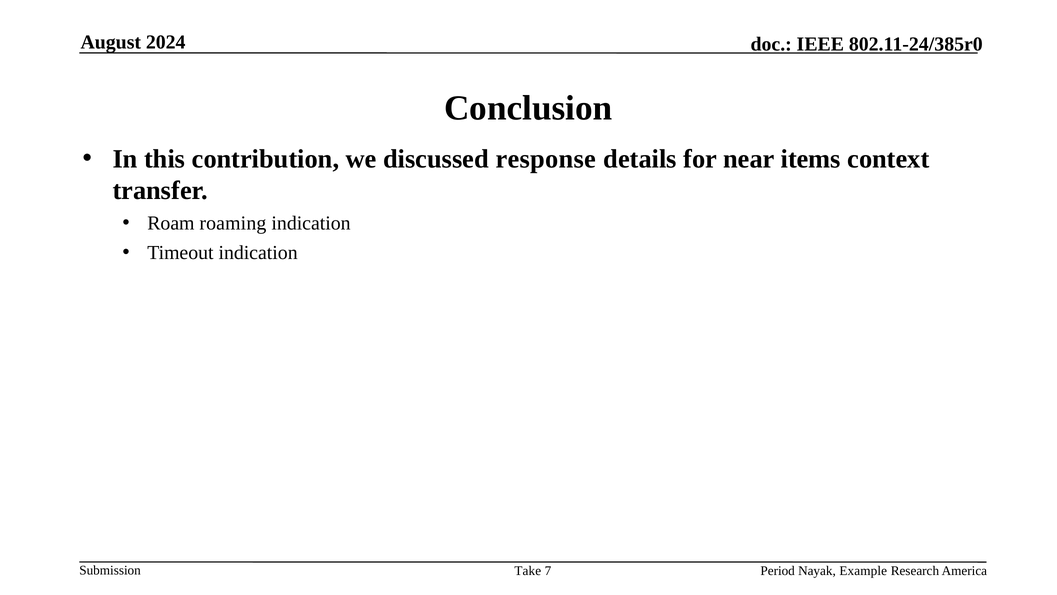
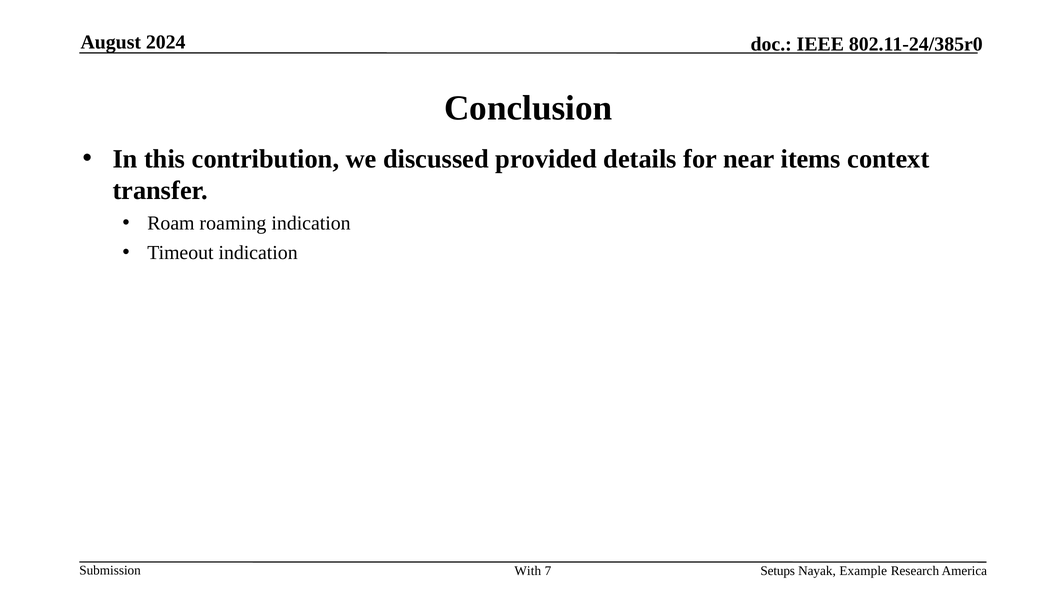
response: response -> provided (546, 159)
Take: Take -> With (528, 570)
Period: Period -> Setups (778, 570)
